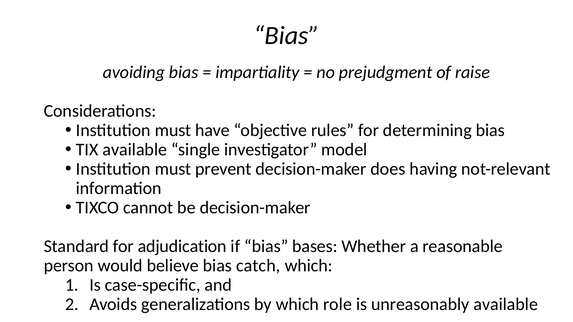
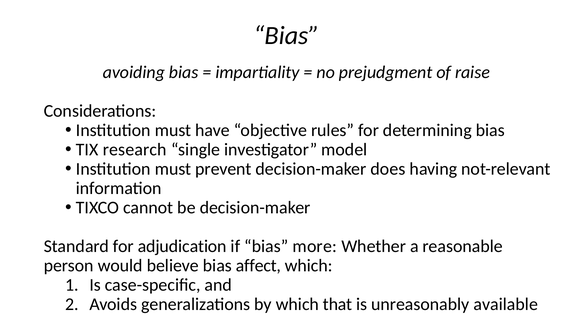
TIX available: available -> research (135, 150)
bases: bases -> more (315, 247)
catch: catch -> affect (258, 266)
role: role -> that (338, 305)
